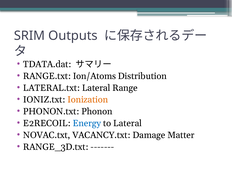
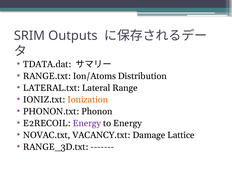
Energy colour: blue -> purple (87, 123)
to Lateral: Lateral -> Energy (128, 123)
Matter: Matter -> Lattice (181, 135)
